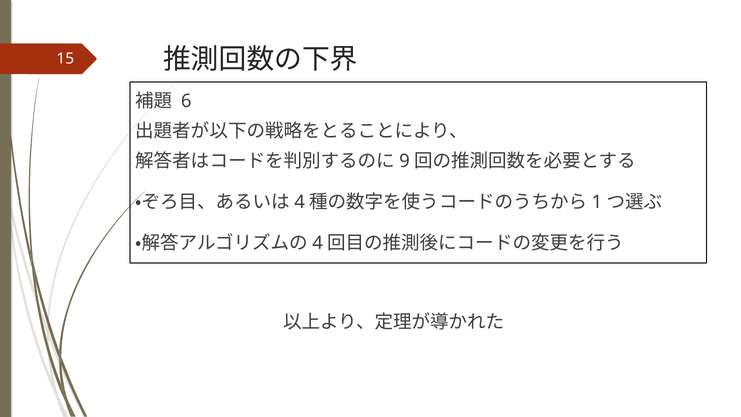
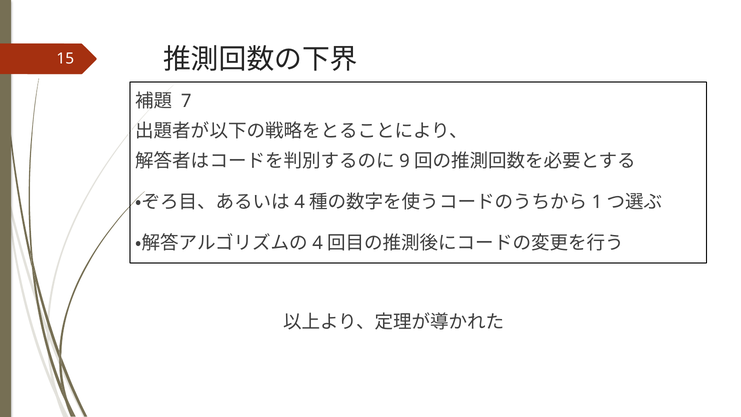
6: 6 -> 7 (186, 101)
